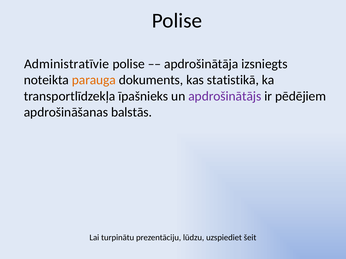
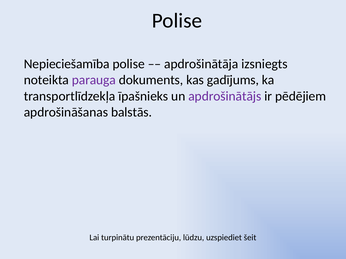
Administratīvie: Administratīvie -> Nepieciešamība (67, 64)
parauga colour: orange -> purple (94, 80)
statistikā: statistikā -> gadījums (233, 80)
